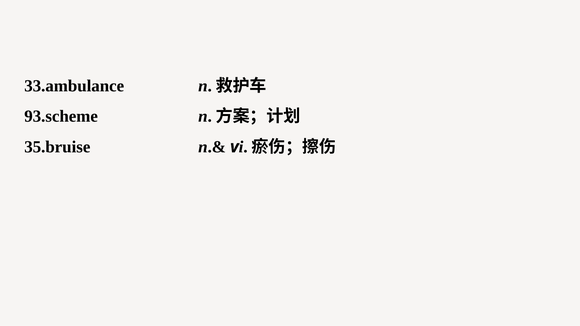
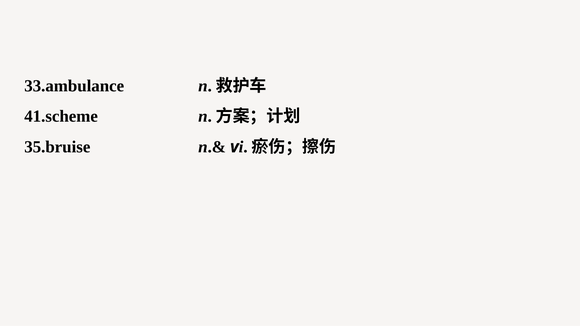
93.scheme: 93.scheme -> 41.scheme (61, 116)
